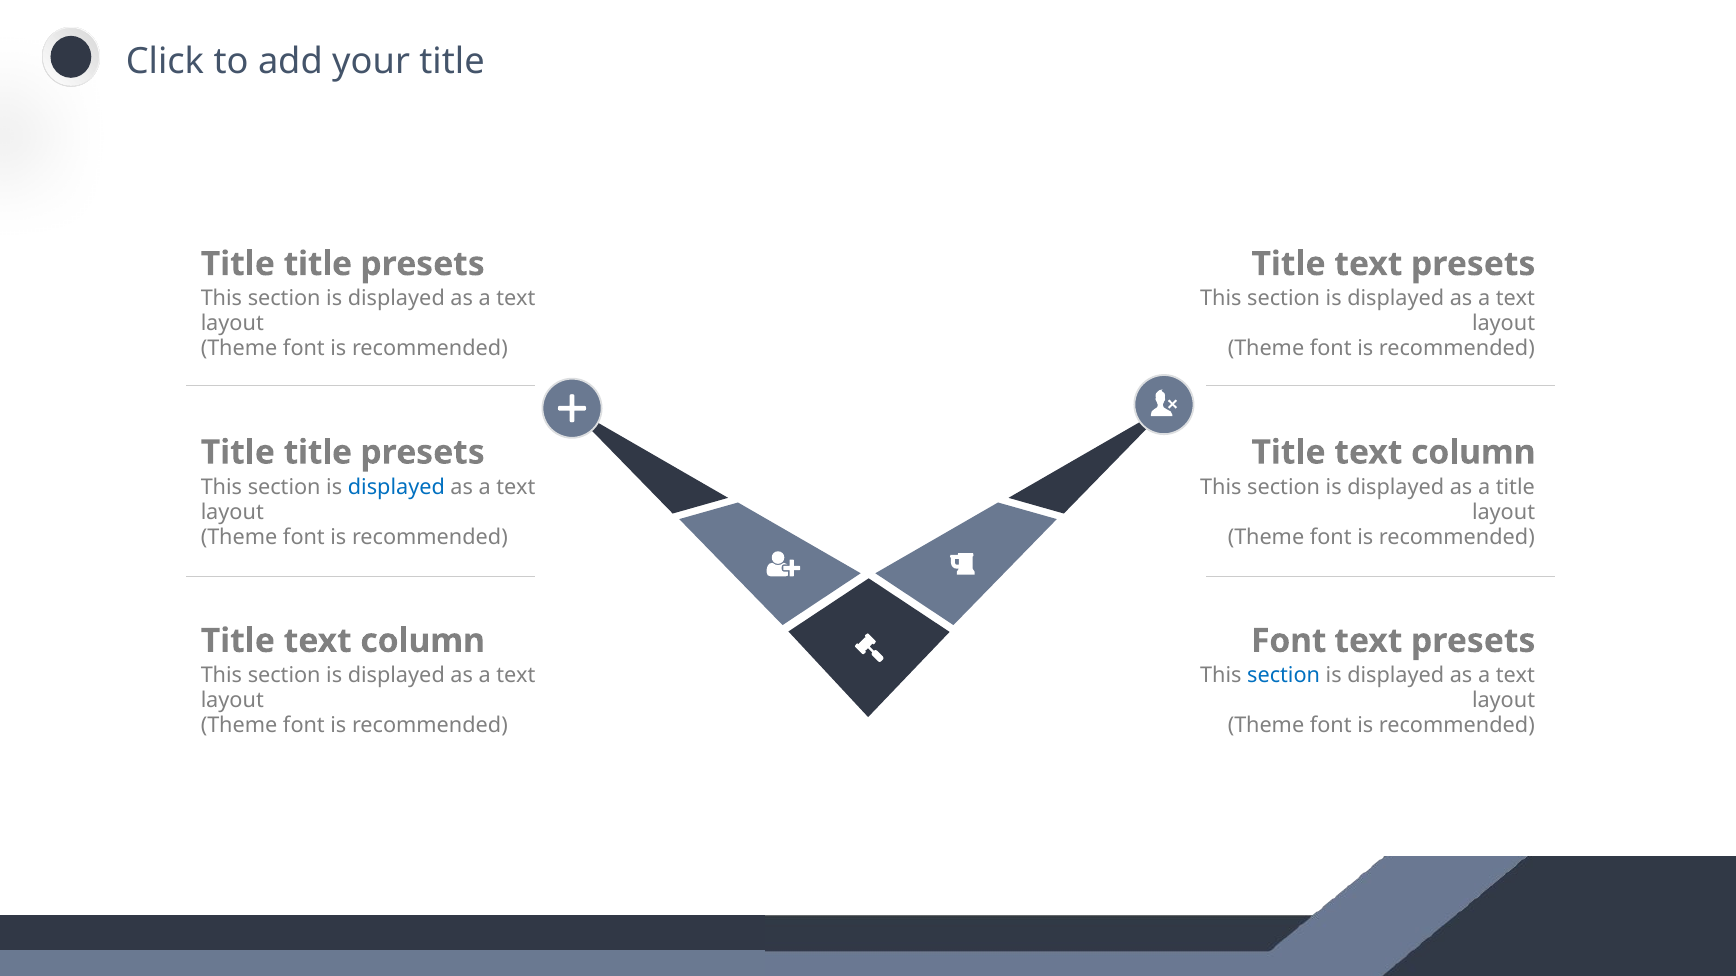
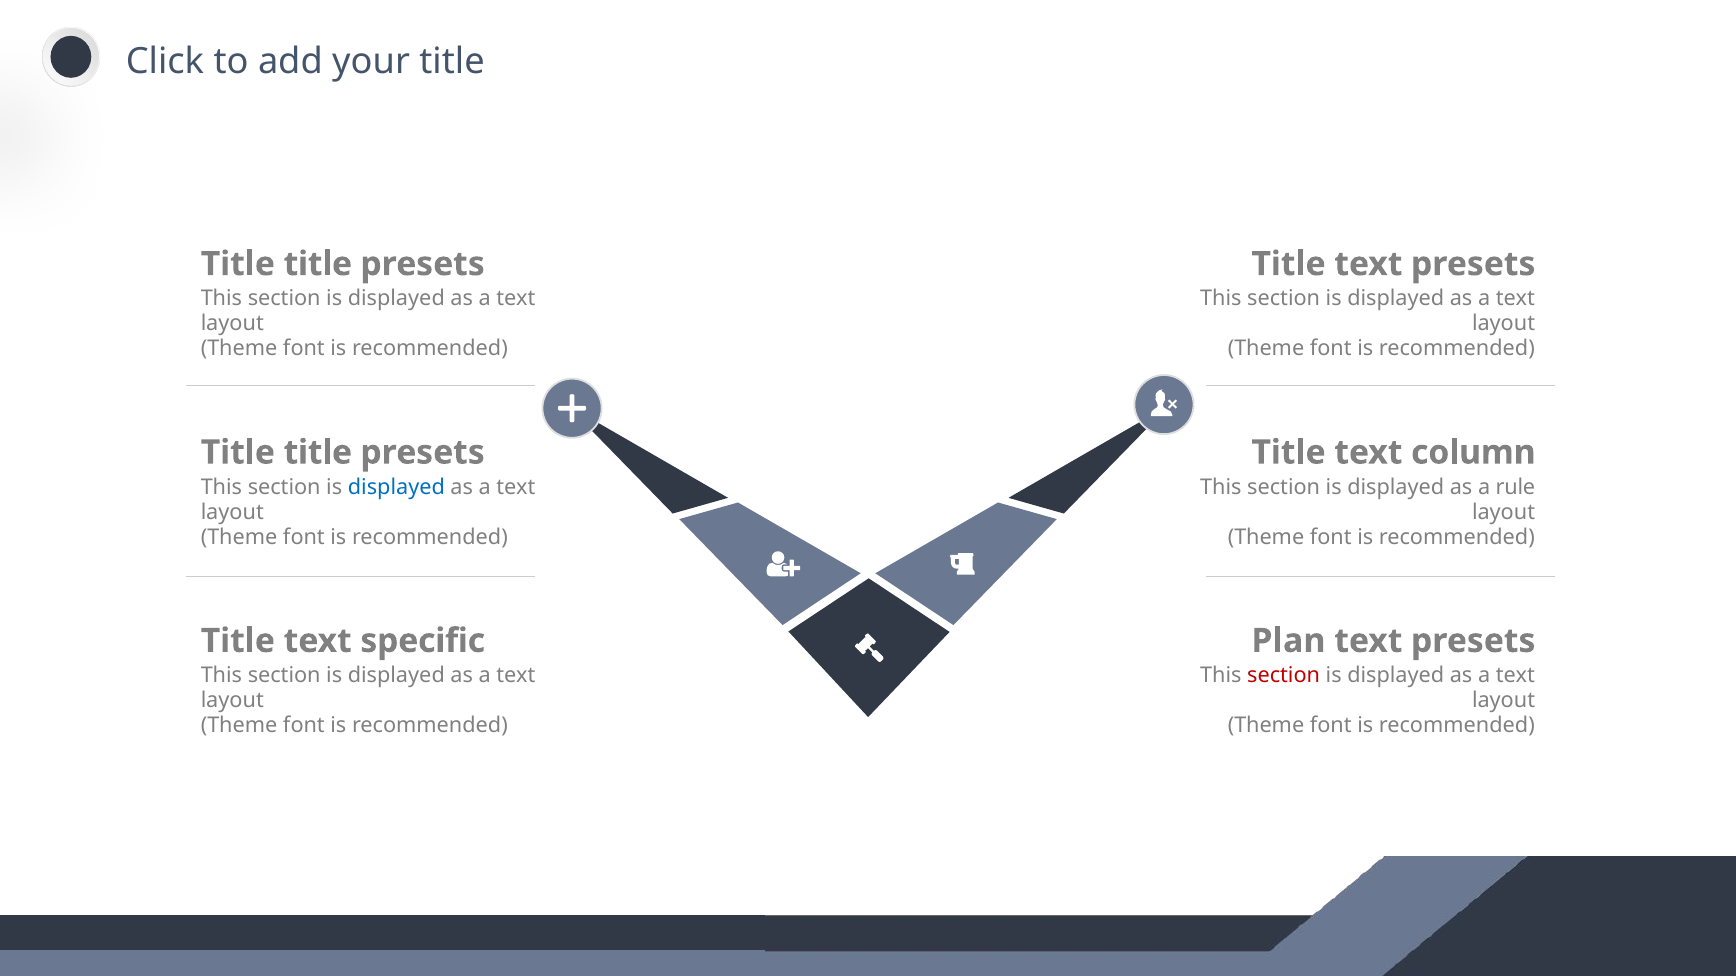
a title: title -> rule (1515, 487)
column: column -> specific (423, 641)
Font: Font -> Plan (1288, 641)
section colour: blue -> red (1284, 676)
